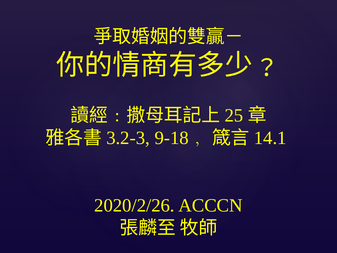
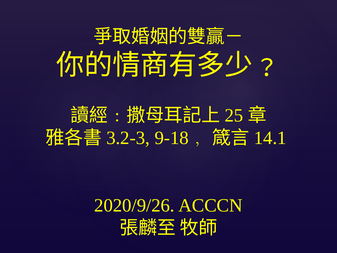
2020/2/26: 2020/2/26 -> 2020/9/26 (134, 205)
